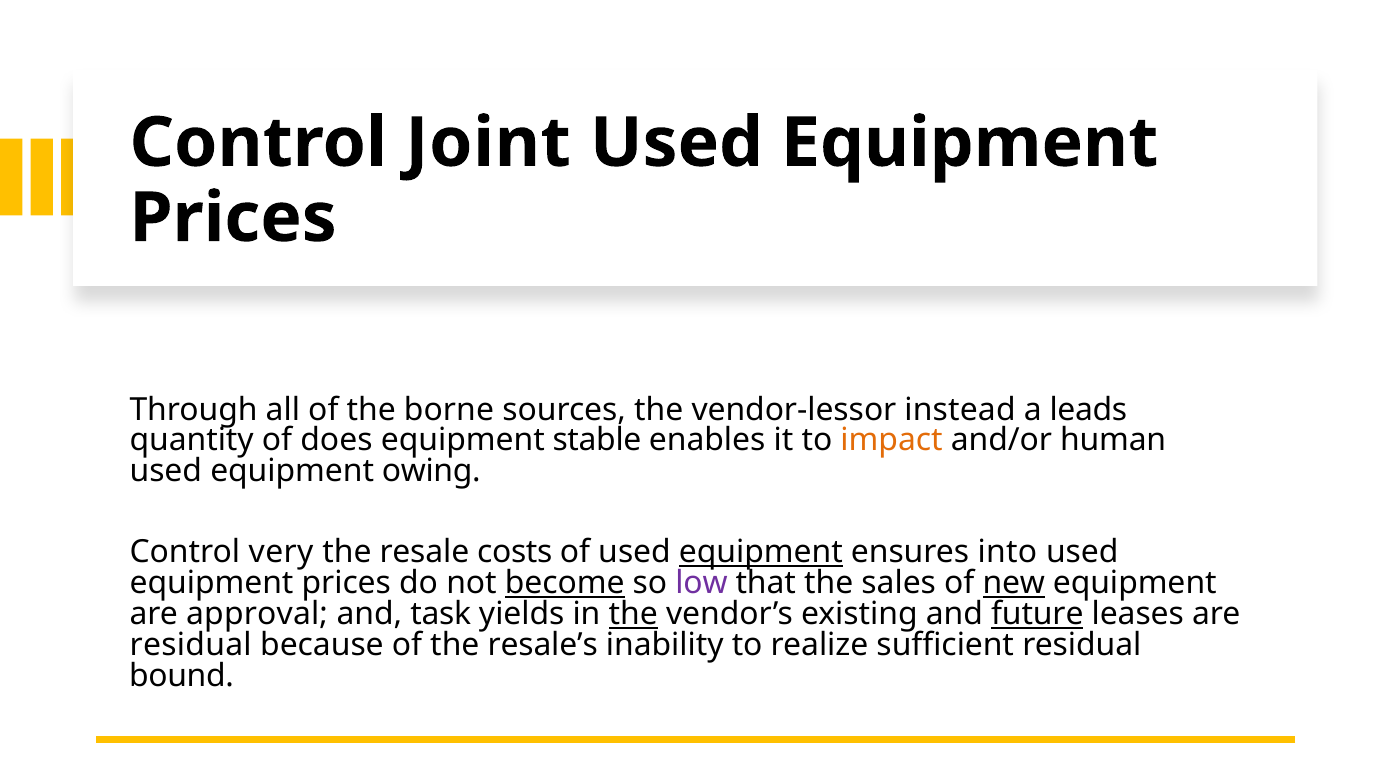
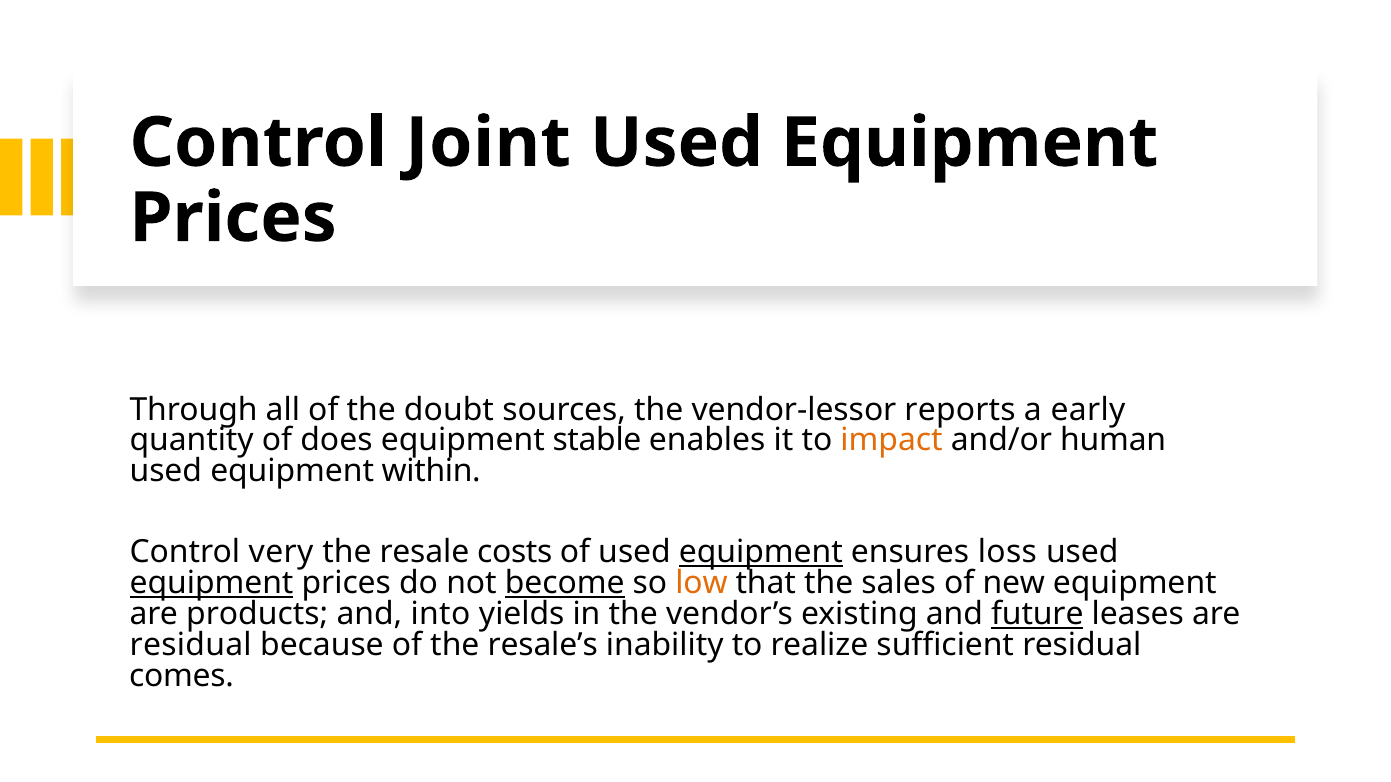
borne: borne -> doubt (449, 410)
instead: instead -> reports (960, 410)
leads: leads -> early (1088, 410)
owing: owing -> within (431, 472)
into: into -> loss (1007, 553)
equipment underline: none -> present (212, 584)
low colour: purple -> orange (701, 584)
new underline: present -> none (1014, 584)
approval: approval -> products (257, 615)
task: task -> into (440, 615)
the underline: present -> none (633, 615)
bound: bound -> comes (182, 677)
